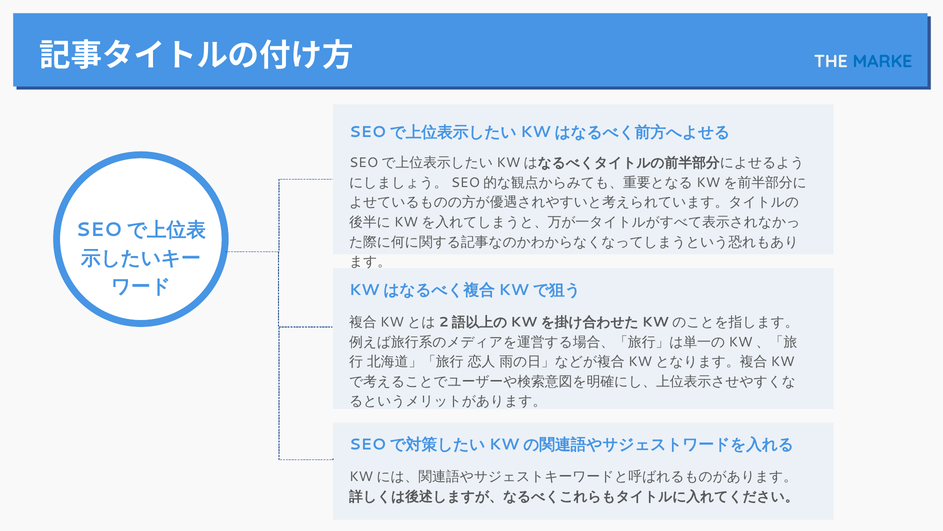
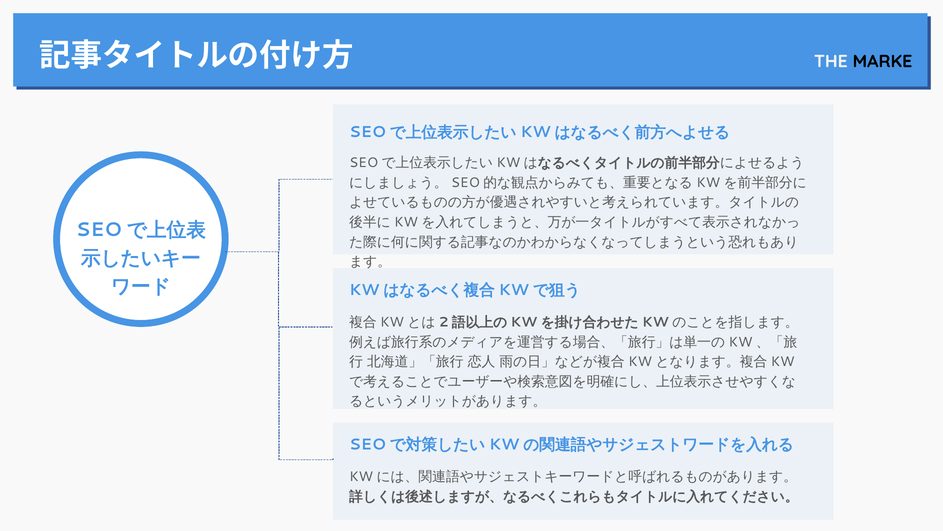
MARKE colour: blue -> black (882, 61)
